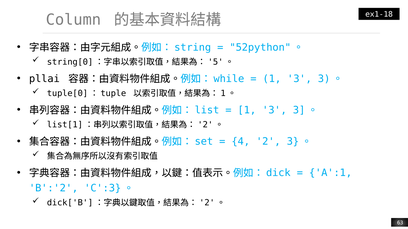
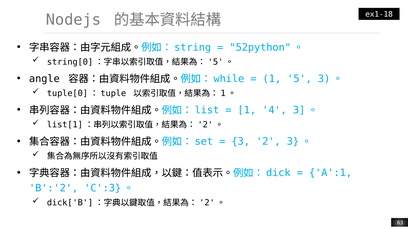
Column: Column -> Nodejs (73, 20)
pllai: pllai -> angle (44, 79)
3: 3 -> 5 (299, 79)
3: 3 -> 4 (274, 110)
4: 4 -> 3 (241, 142)
